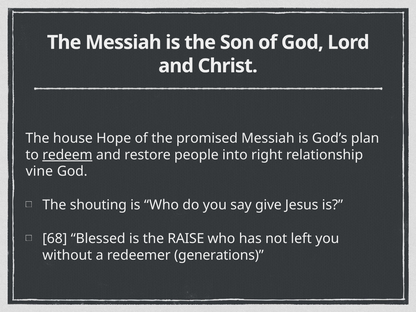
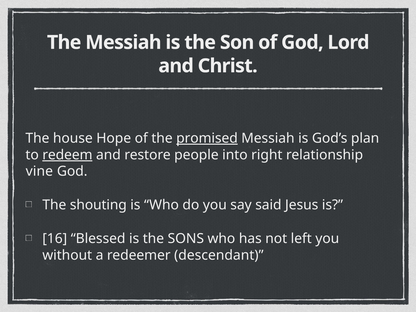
promised underline: none -> present (207, 138)
give: give -> said (268, 205)
68: 68 -> 16 (55, 239)
RAISE: RAISE -> SONS (186, 239)
generations: generations -> descendant (219, 255)
